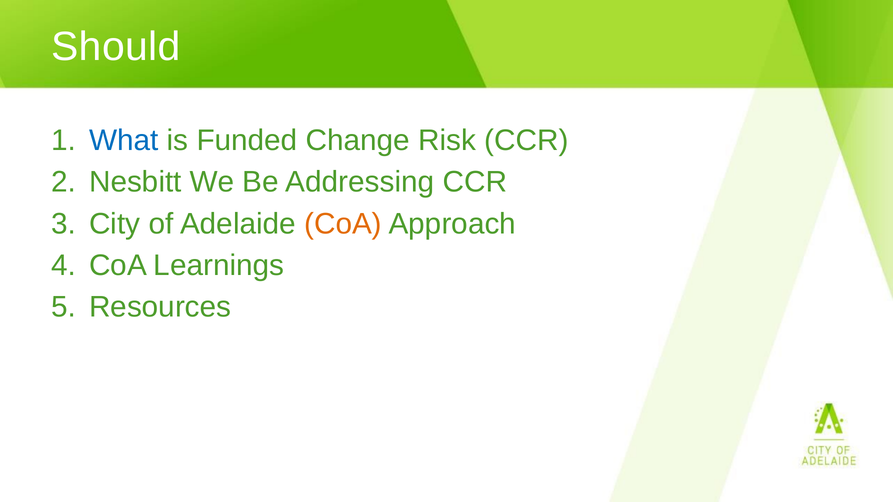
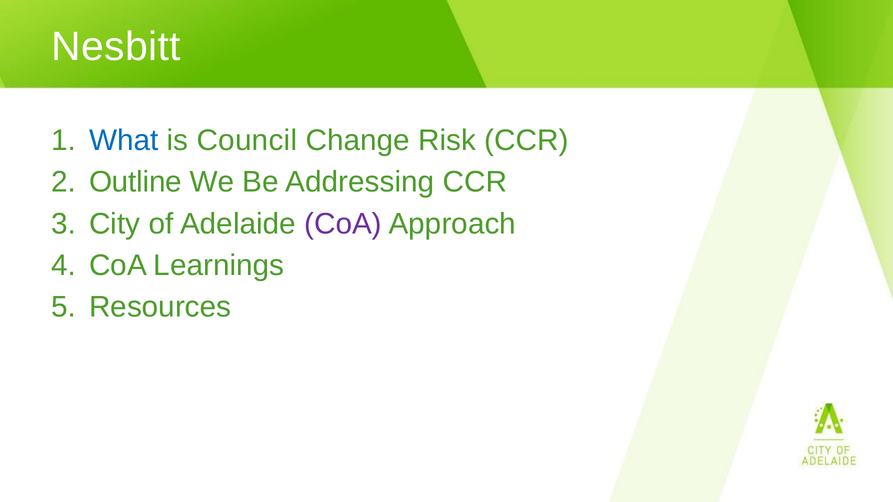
Should: Should -> Nesbitt (116, 47)
Funded: Funded -> Council (247, 140)
Nesbitt: Nesbitt -> Outline (135, 182)
CoA colour: orange -> purple (343, 224)
